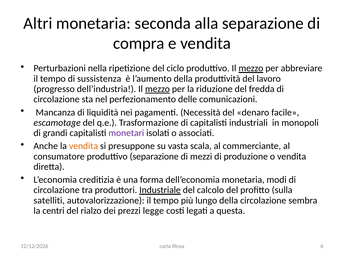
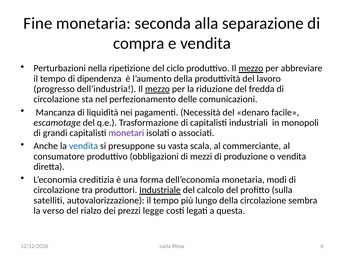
Altri: Altri -> Fine (38, 23)
sussistenza: sussistenza -> dipendenza (99, 79)
vendita colour: orange -> blue (83, 146)
produttivo separazione: separazione -> obbligazioni (154, 156)
centri: centri -> verso (53, 211)
